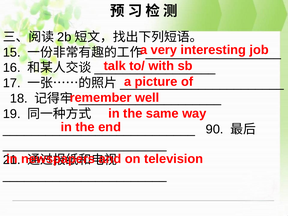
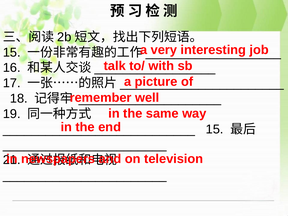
90: 90 -> 15 (215, 129)
